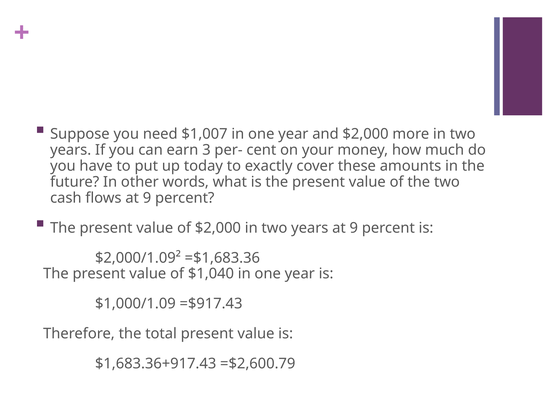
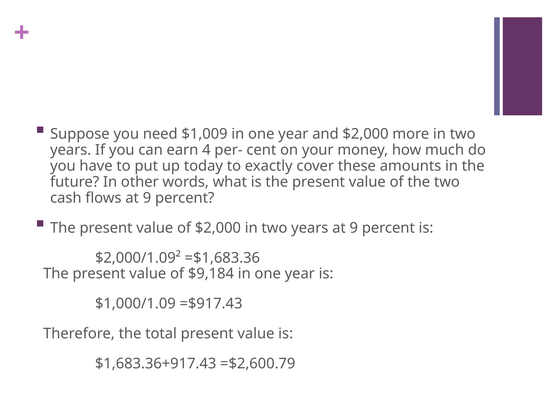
$1,007: $1,007 -> $1,009 (205, 134)
3: 3 -> 4 (206, 150)
$1,040: $1,040 -> $9,184 (211, 274)
